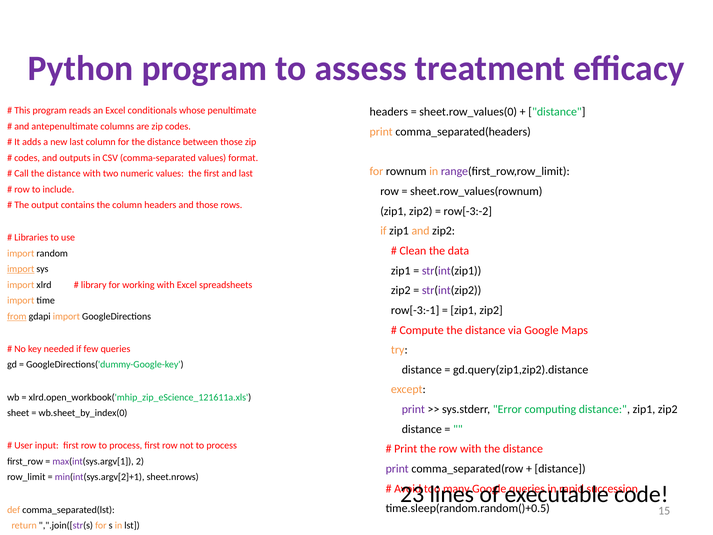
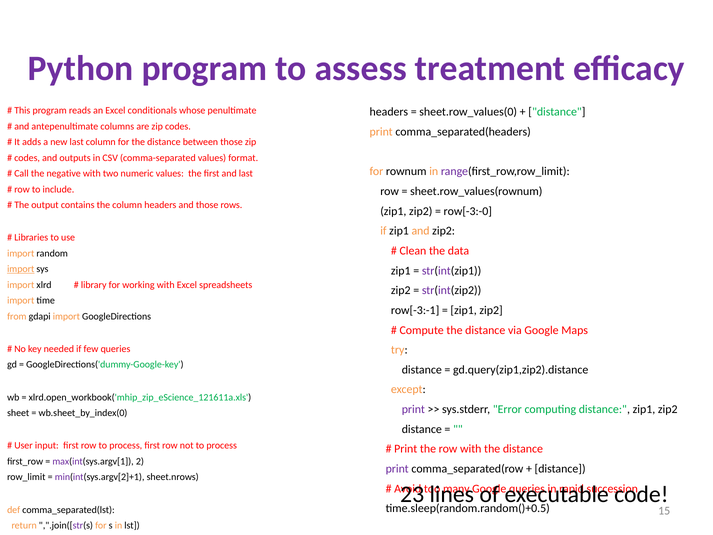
Call the distance: distance -> negative (64, 173)
row[-3:-2: row[-3:-2 -> row[-3:-0 (468, 211)
from underline: present -> none (17, 316)
